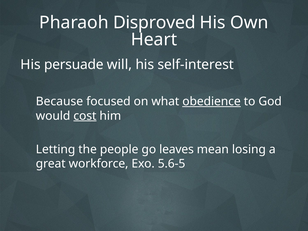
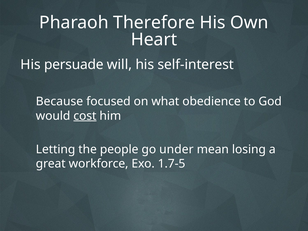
Disproved: Disproved -> Therefore (154, 23)
obedience underline: present -> none (212, 101)
leaves: leaves -> under (176, 149)
5.6-5: 5.6-5 -> 1.7-5 (172, 164)
